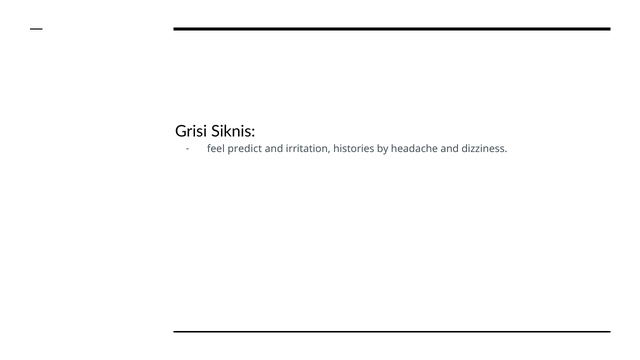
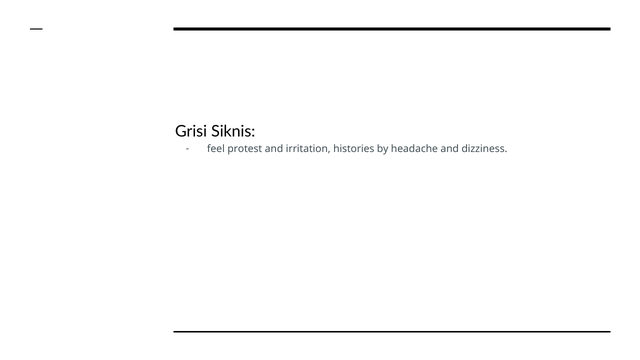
predict: predict -> protest (245, 149)
